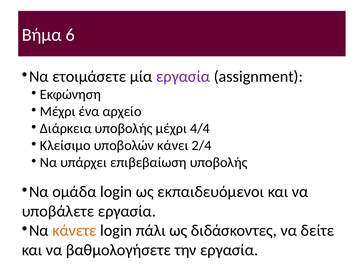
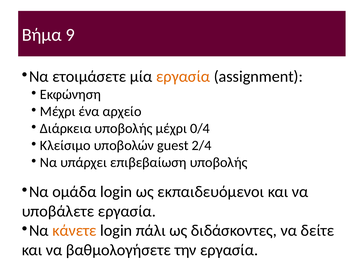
6: 6 -> 9 (70, 35)
εργασία colour: purple -> orange (183, 76)
4/4: 4/4 -> 0/4 (200, 129)
κάνει: κάνει -> guest (173, 146)
